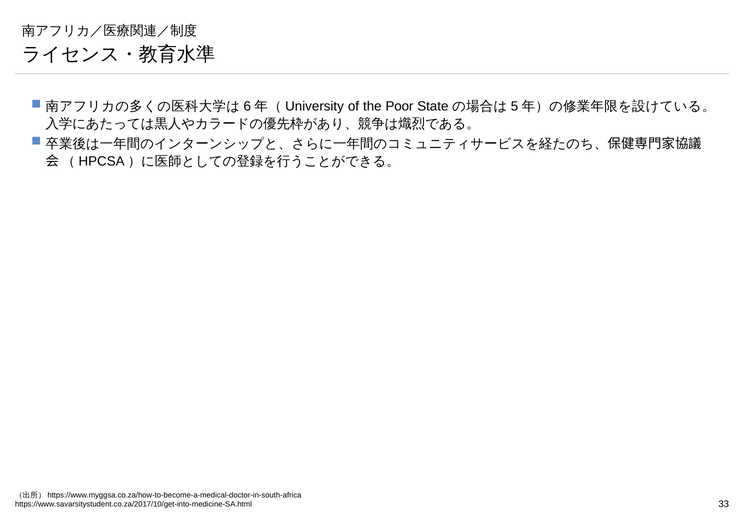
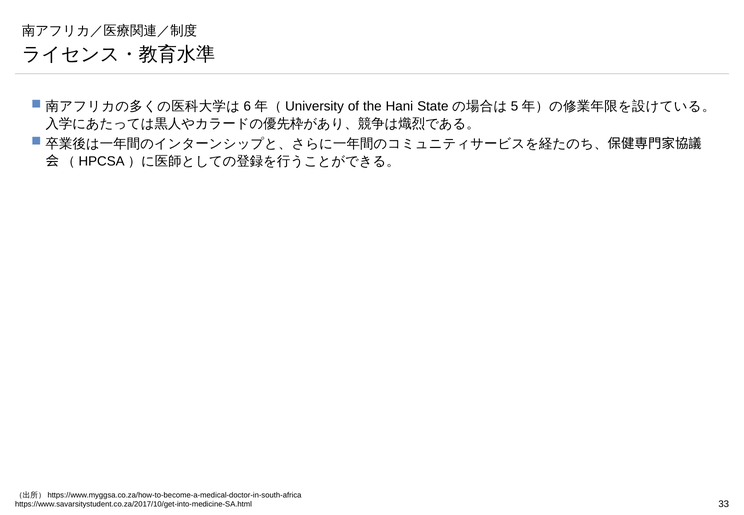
Poor: Poor -> Hani (399, 106)
